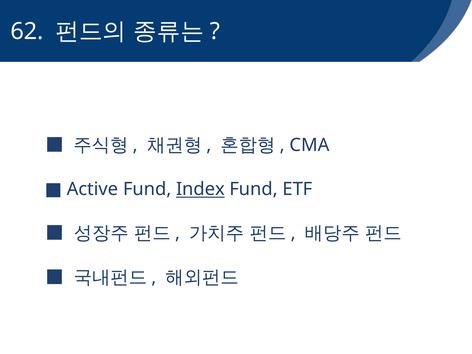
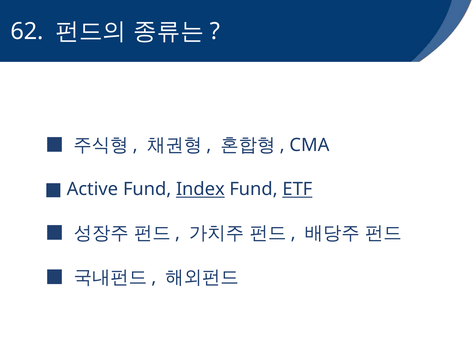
ETF underline: none -> present (297, 189)
